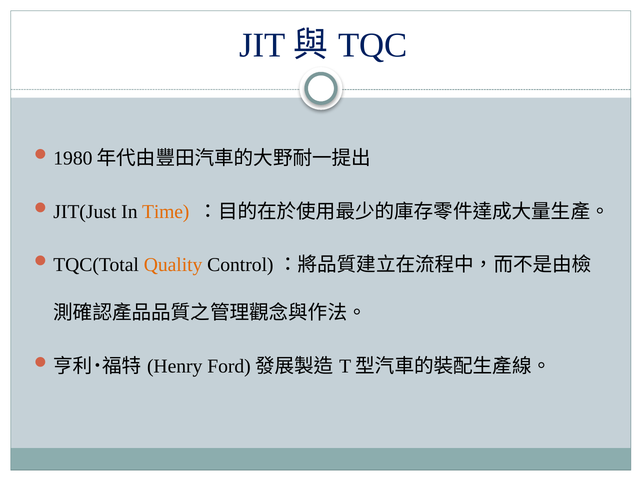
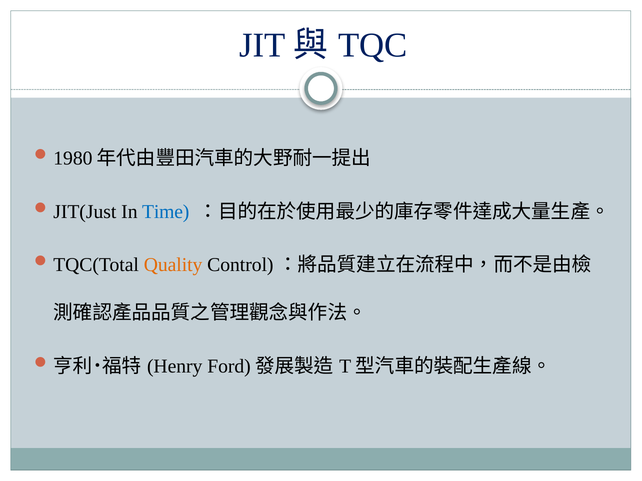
Time colour: orange -> blue (166, 212)
